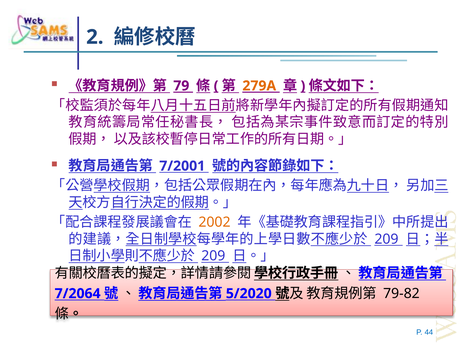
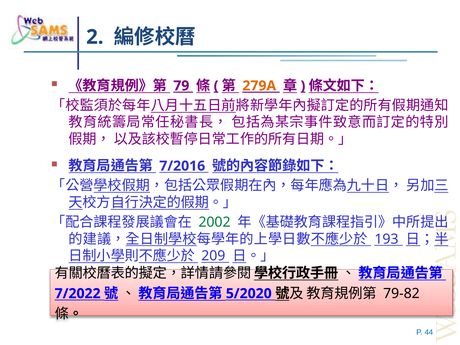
7/2001: 7/2001 -> 7/2016 (182, 166)
2002 colour: orange -> green (215, 222)
209: 209 -> 193 (386, 239)
7/2064: 7/2064 -> 7/2022 (78, 294)
